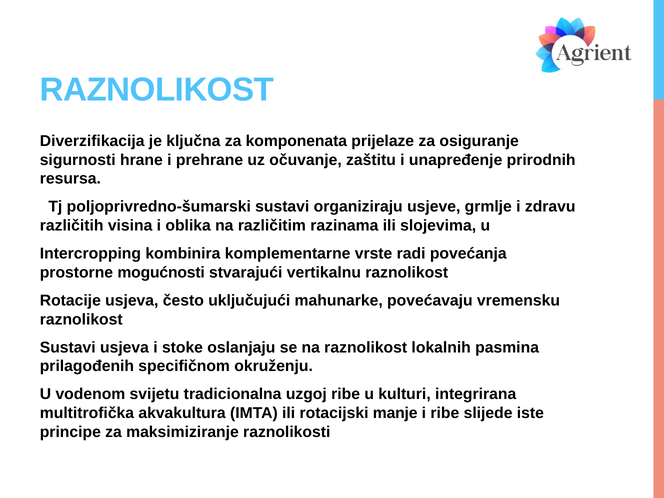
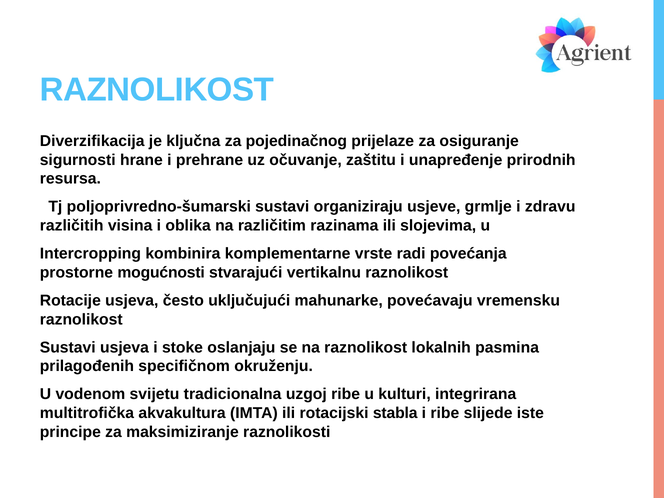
komponenata: komponenata -> pojedinačnog (296, 141)
manje: manje -> stabla (395, 413)
